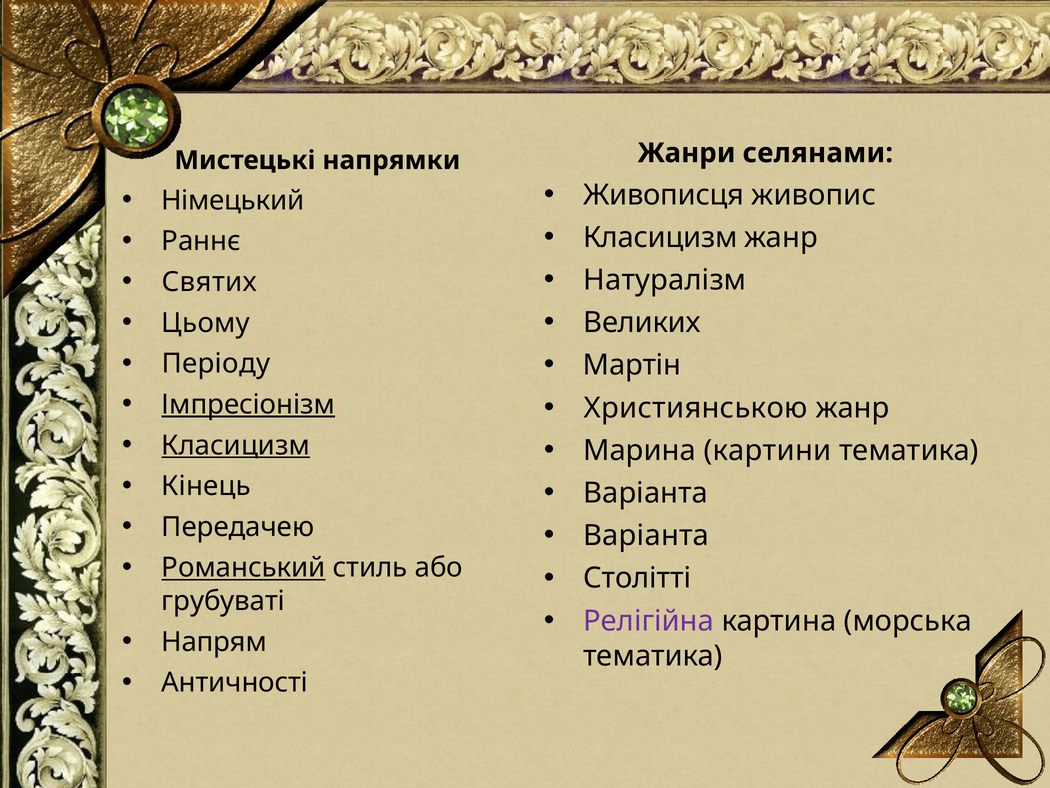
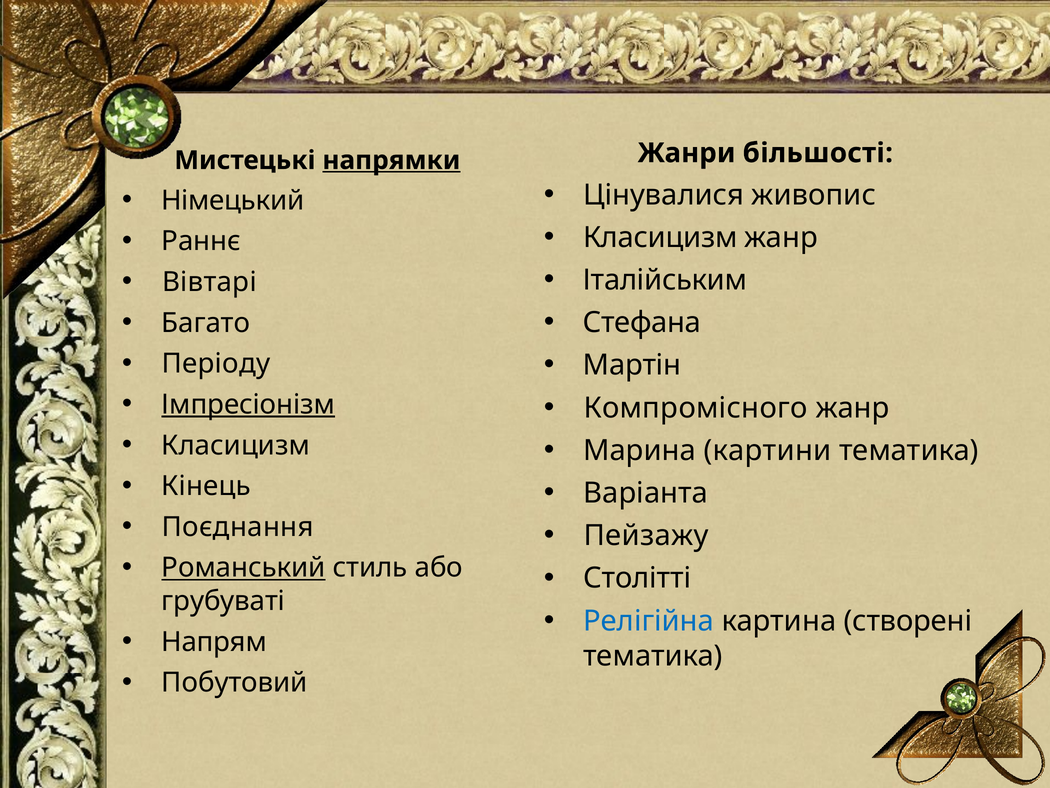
селянами: селянами -> більшості (818, 153)
напрямки underline: none -> present (391, 160)
Живописця: Живописця -> Цінувалися (664, 195)
Натуралізм: Натуралізм -> Італійським (665, 280)
Святих: Святих -> Вівтарі (209, 282)
Великих: Великих -> Стефана (642, 322)
Цьому: Цьому -> Багато (206, 323)
Християнською: Християнською -> Компромісного (696, 408)
Класицизм underline: present -> none (236, 445)
Передачею: Передачею -> Поєднання (238, 527)
Варіанта: Варіанта -> Пейзажу (646, 535)
Релігійна colour: purple -> blue (649, 621)
морська: морська -> створені (908, 621)
Античності: Античності -> Побутовий (235, 682)
